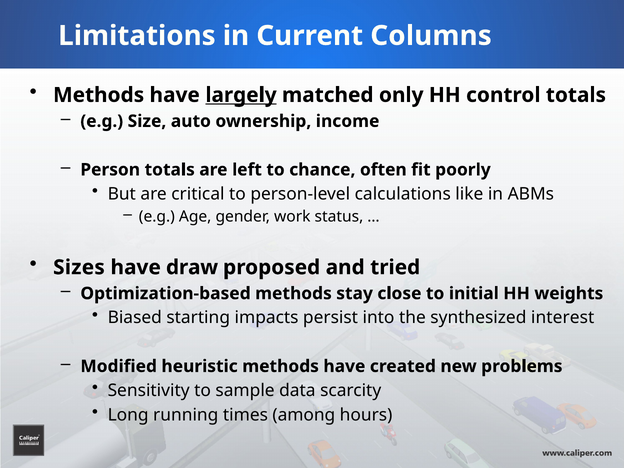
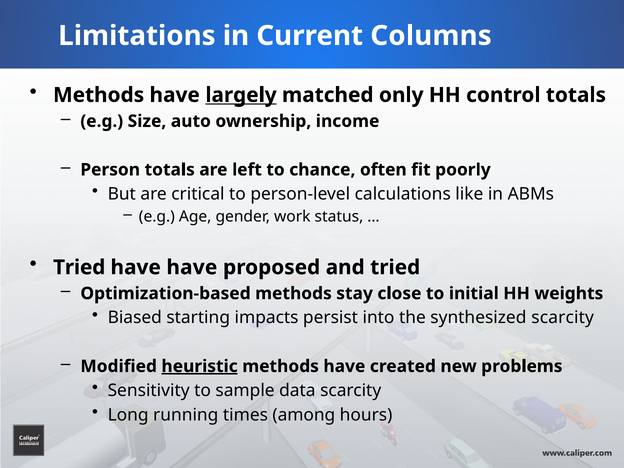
Sizes: Sizes -> Tried (79, 267)
have draw: draw -> have (192, 267)
synthesized interest: interest -> scarcity (563, 318)
heuristic underline: none -> present (200, 366)
